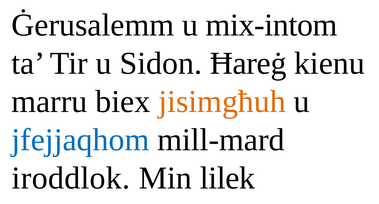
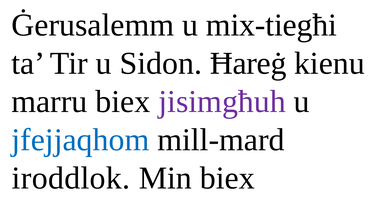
mix-intom: mix-intom -> mix-tiegħi (271, 25)
jisimgħuh colour: orange -> purple (222, 102)
Min lilek: lilek -> biex (227, 178)
